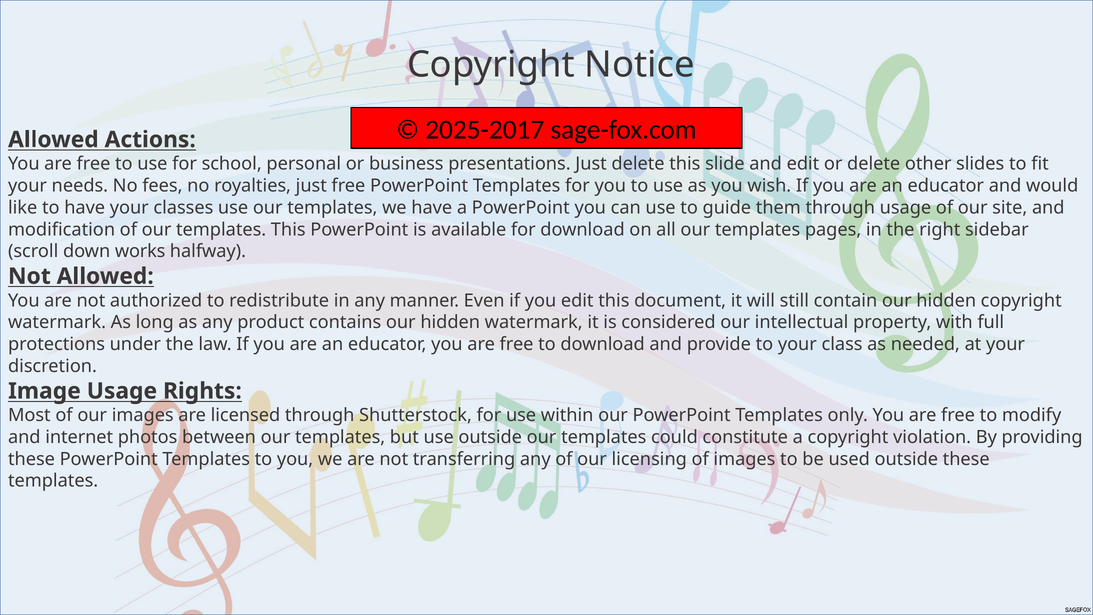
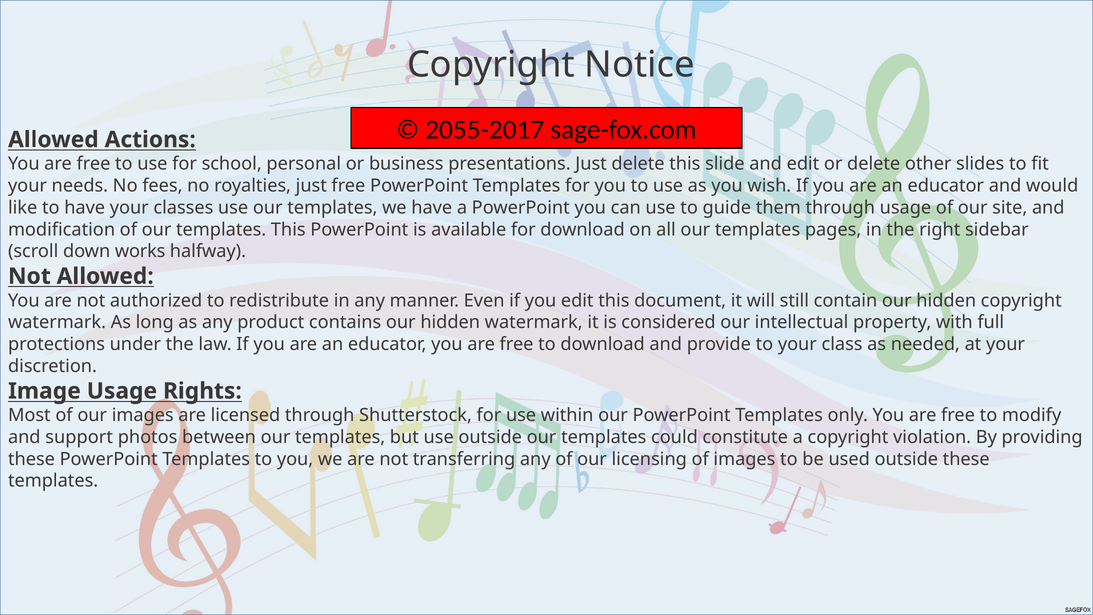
2025-2017: 2025-2017 -> 2055-2017 (485, 130)
internet: internet -> support (79, 437)
